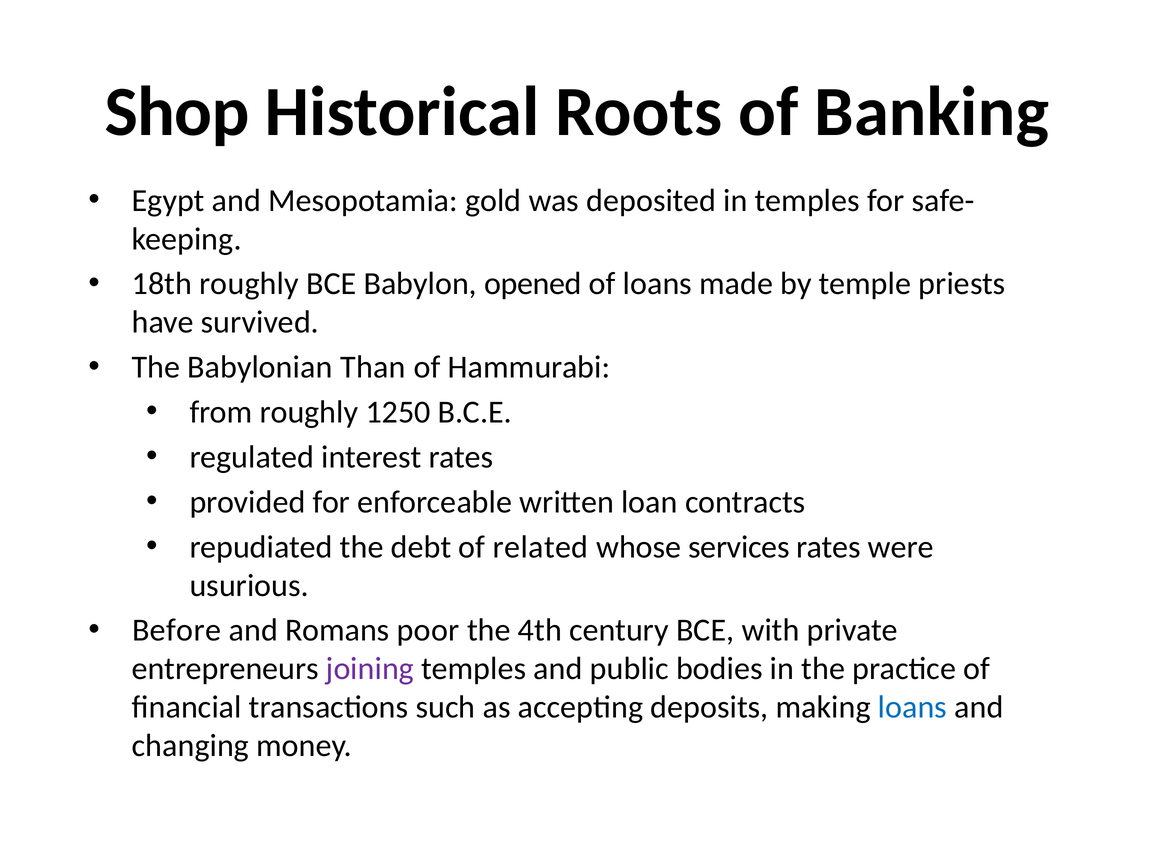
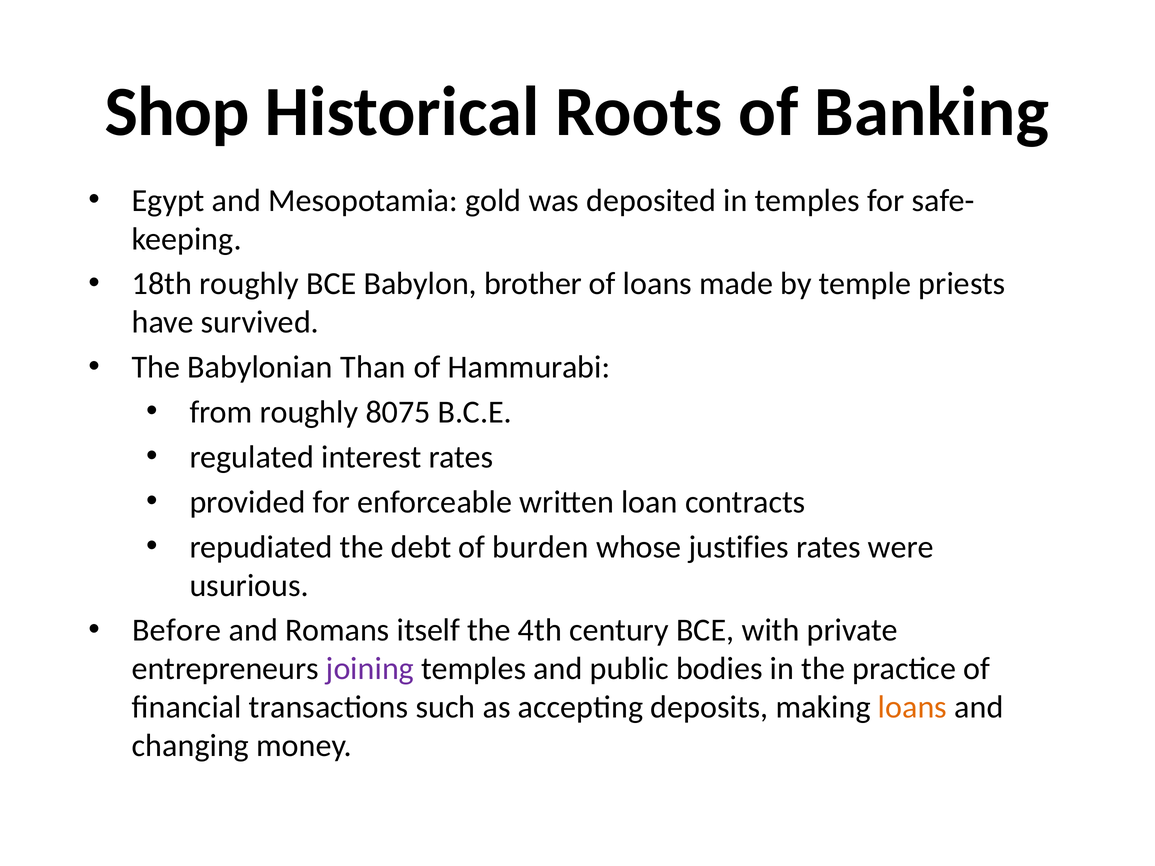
opened: opened -> brother (533, 284)
1250: 1250 -> 8075 (398, 412)
related: related -> burden (541, 547)
services: services -> justifies (739, 547)
poor: poor -> itself (428, 631)
loans colour: blue -> orange (912, 708)
